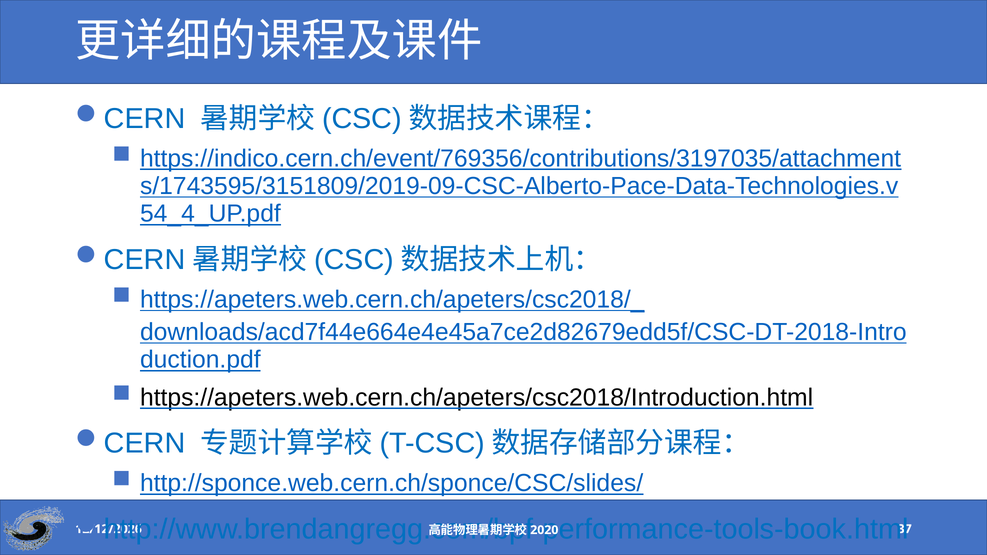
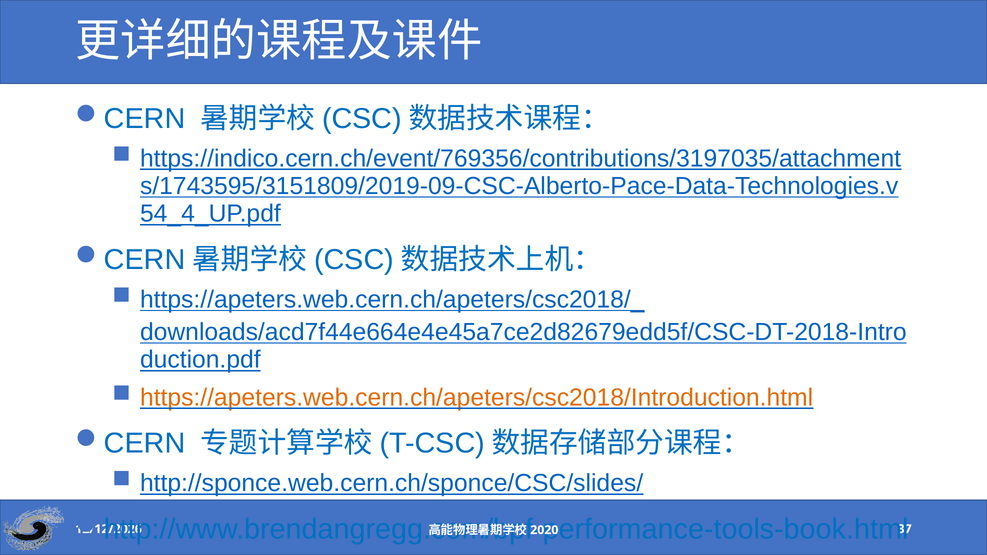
https://apeters.web.cern.ch/apeters/csc2018/Introduction.html colour: black -> orange (477, 398)
